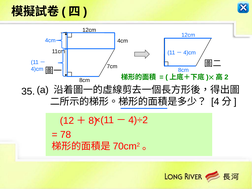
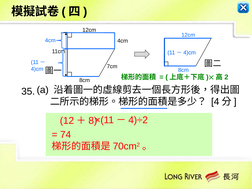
78: 78 -> 74 (66, 135)
